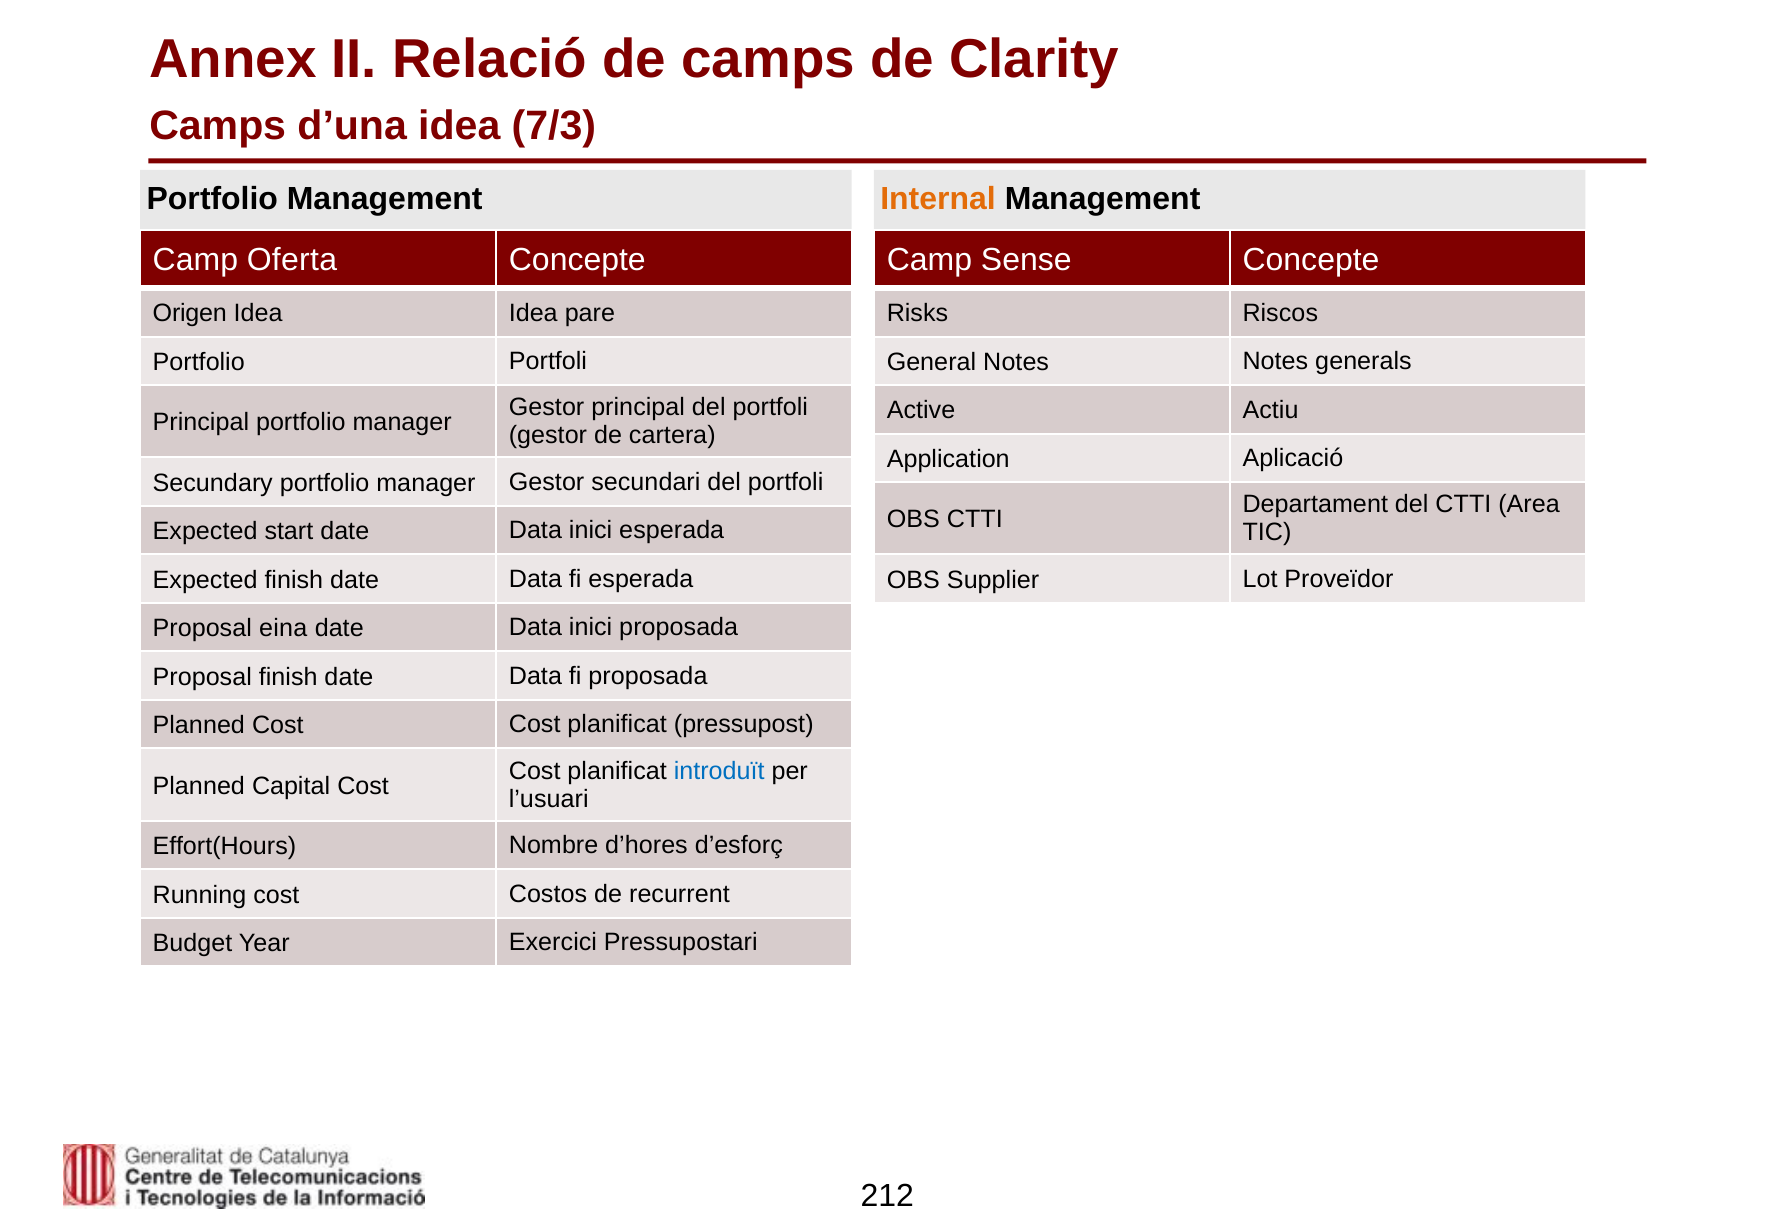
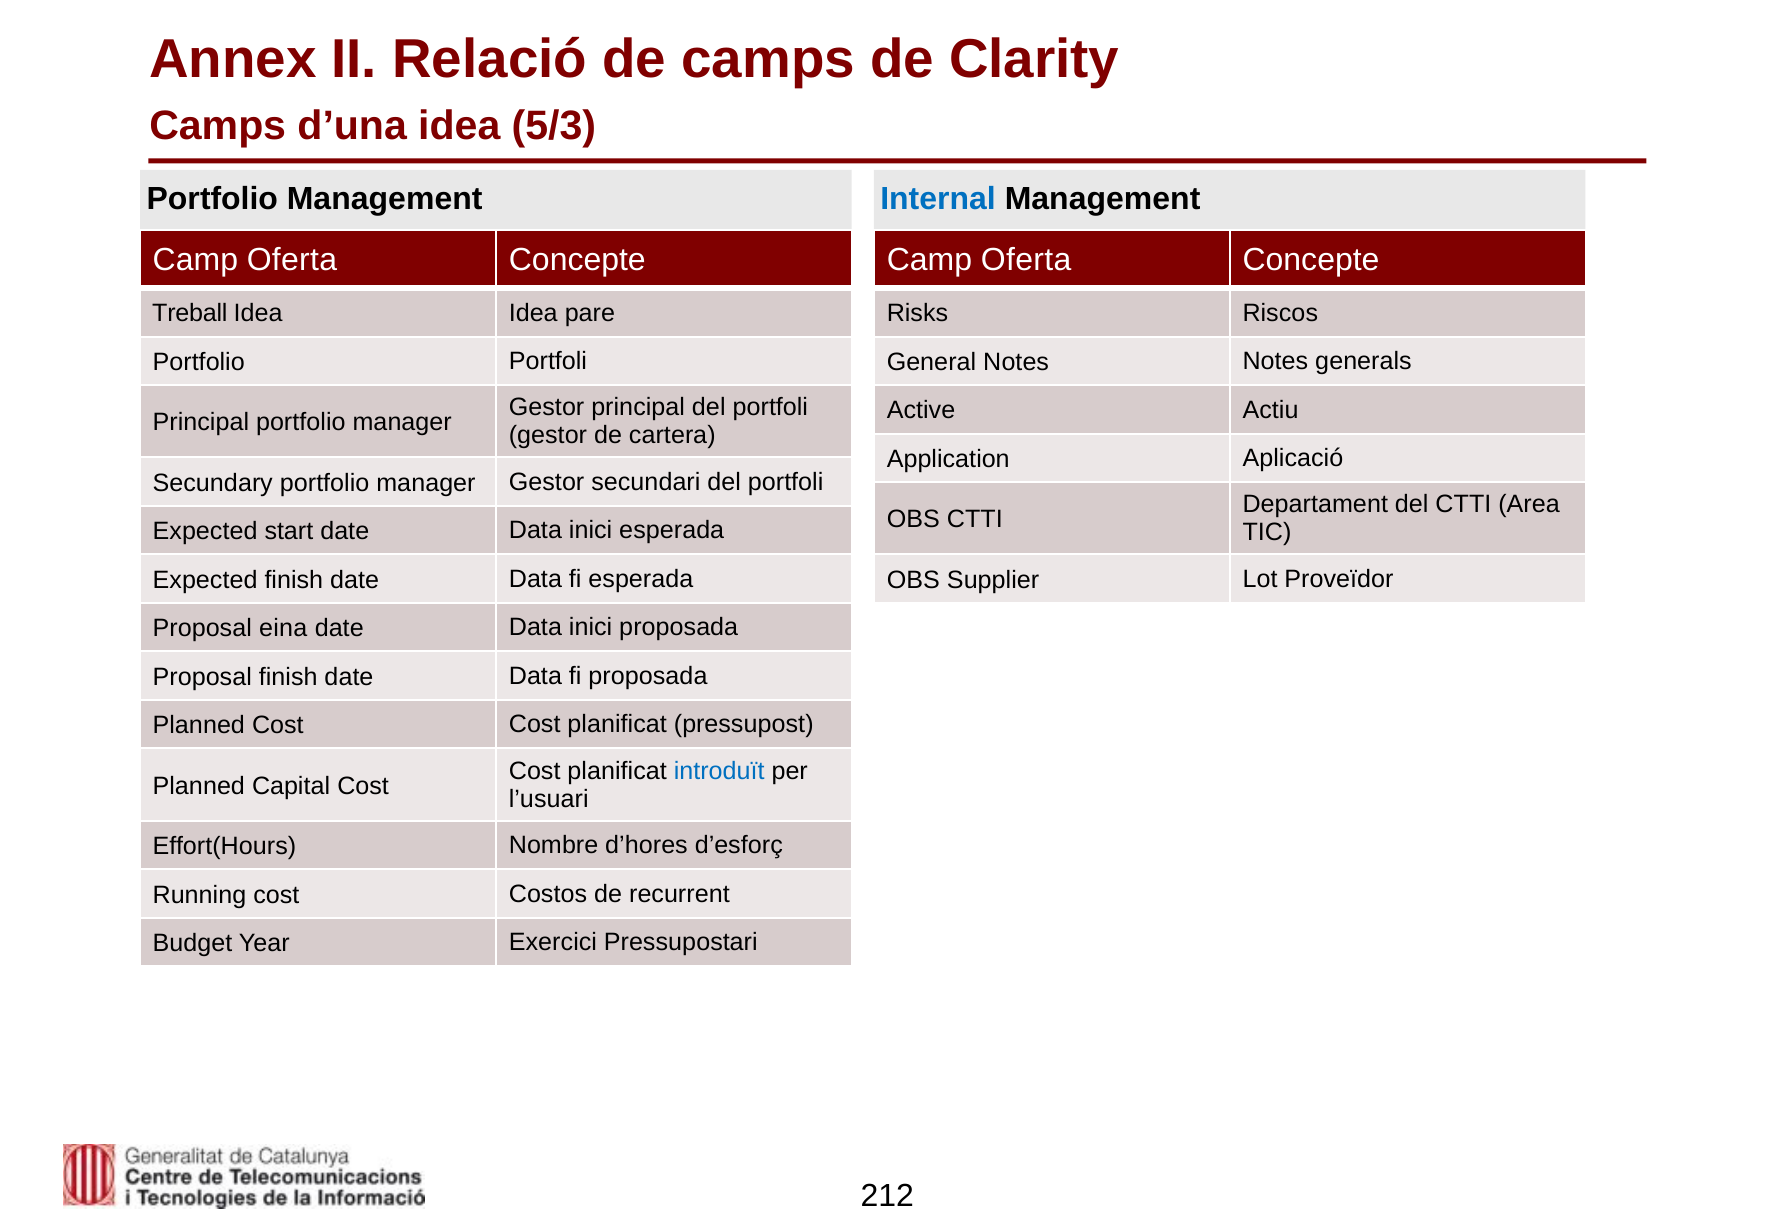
7/3: 7/3 -> 5/3 (554, 126)
Internal colour: orange -> blue (938, 199)
Sense: Sense -> Oferta (1026, 260)
Origen: Origen -> Treball (190, 314)
